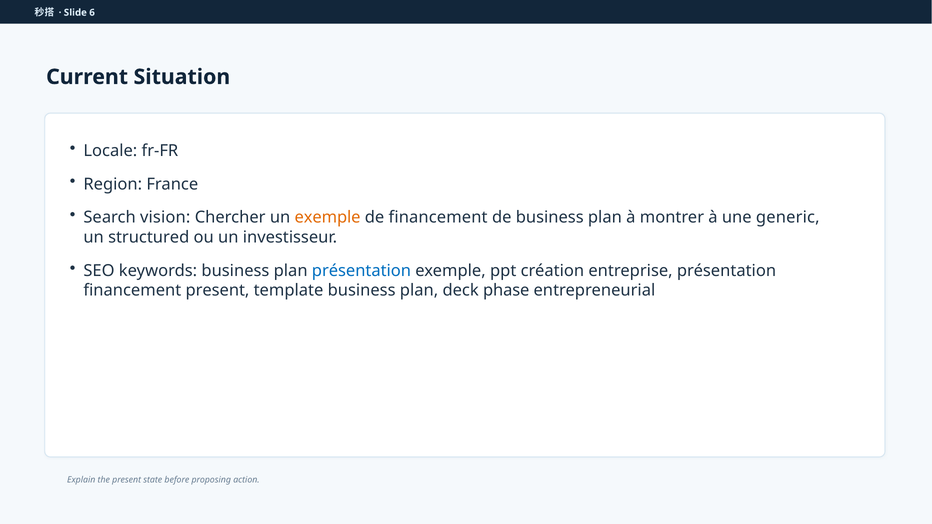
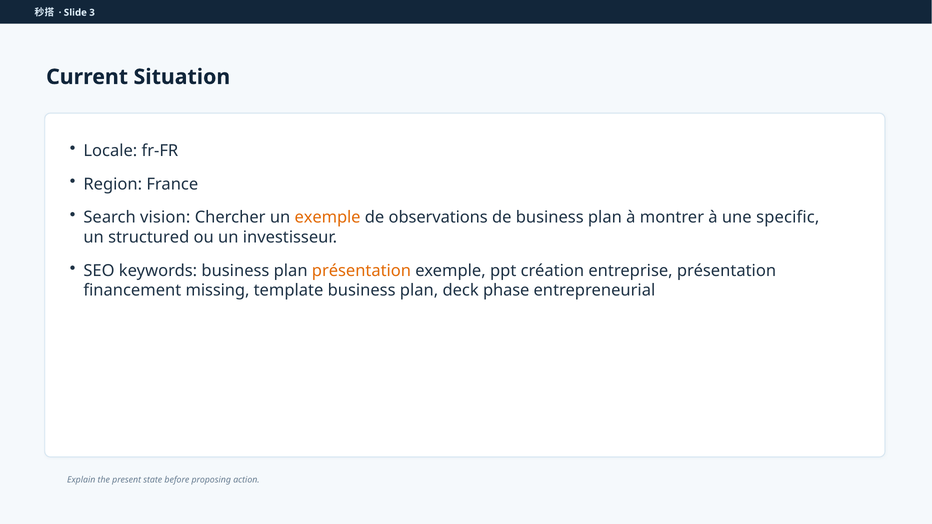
6: 6 -> 3 (92, 13)
de financement: financement -> observations (438, 218)
generic: generic -> specific (788, 218)
présentation colour: blue -> orange (361, 271)
financement present: present -> missing (218, 291)
